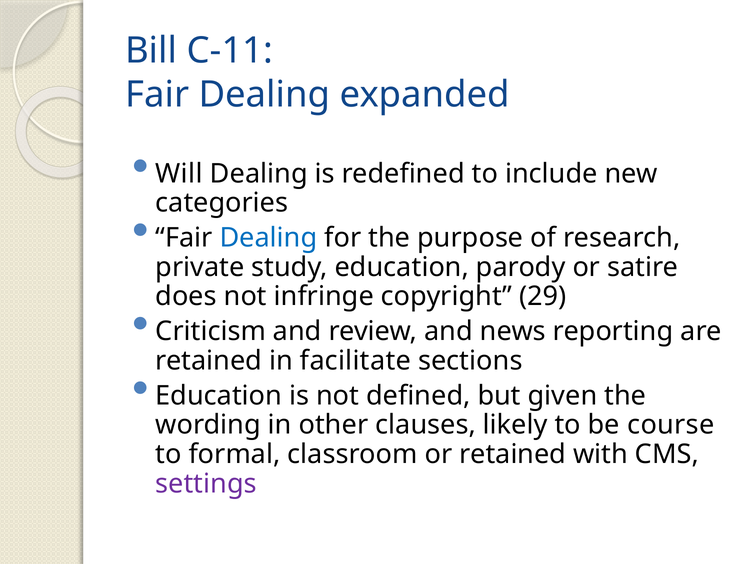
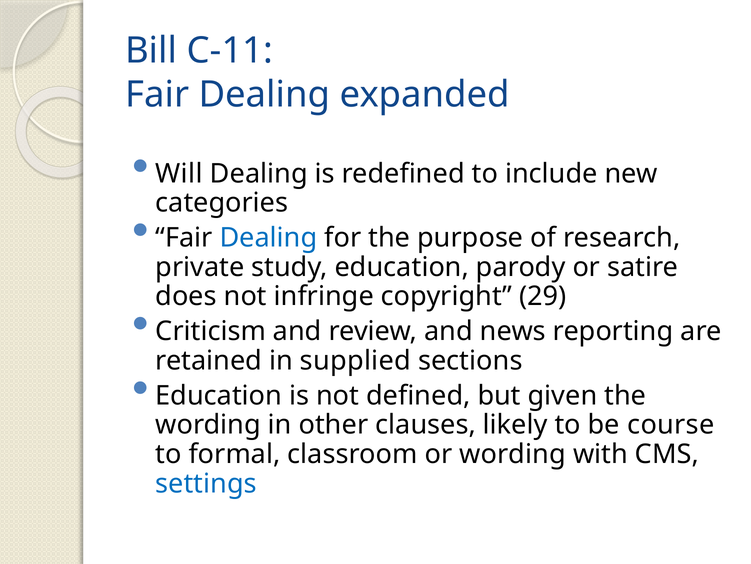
facilitate: facilitate -> supplied (355, 360)
or retained: retained -> wording (513, 454)
settings colour: purple -> blue (206, 483)
